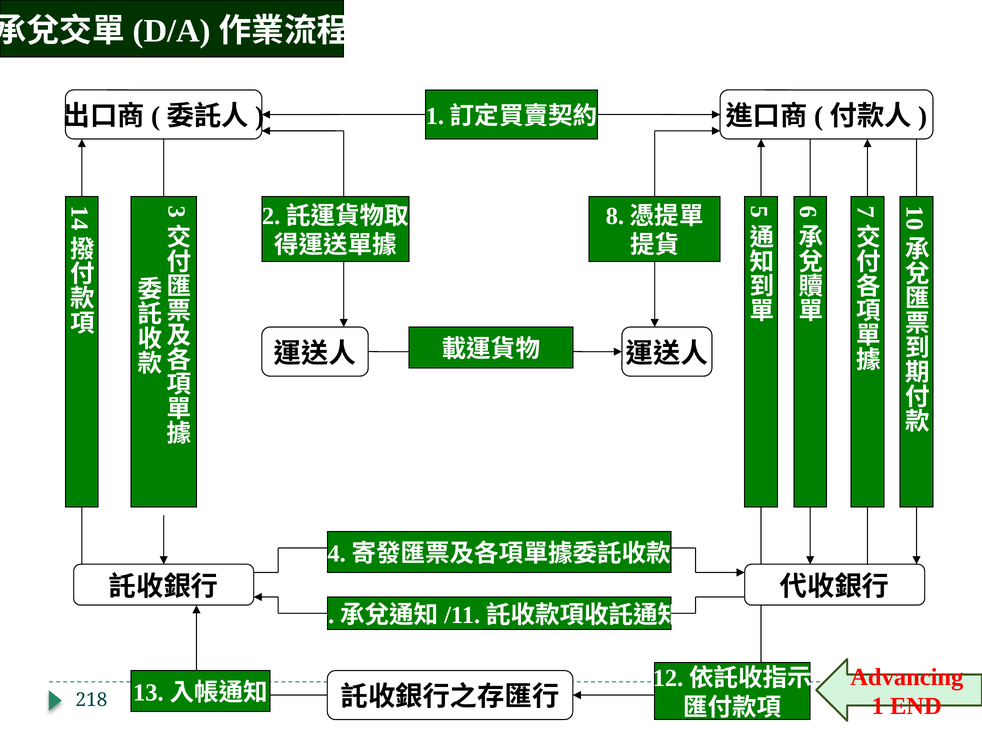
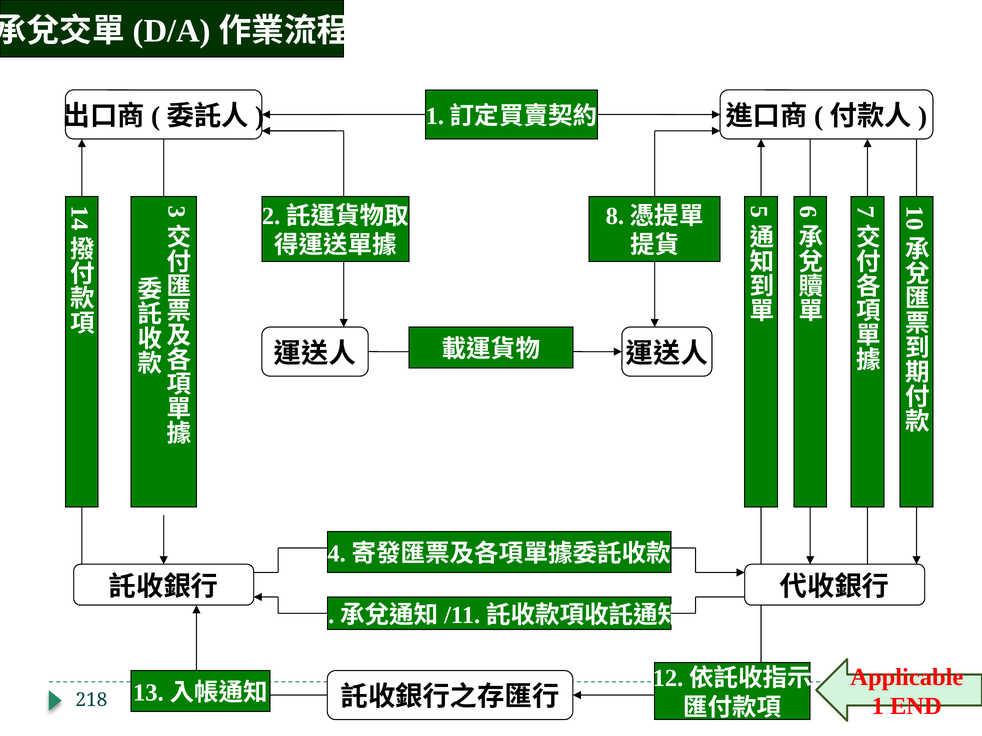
Advancing: Advancing -> Applicable (907, 677)
